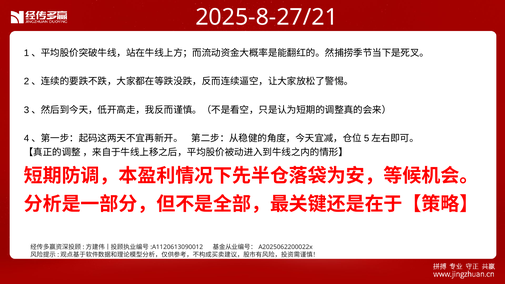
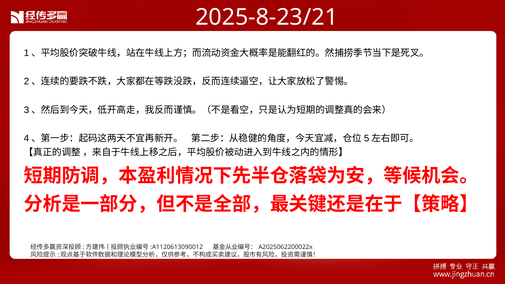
2025-8-27/21: 2025-8-27/21 -> 2025-8-23/21 (267, 17)
